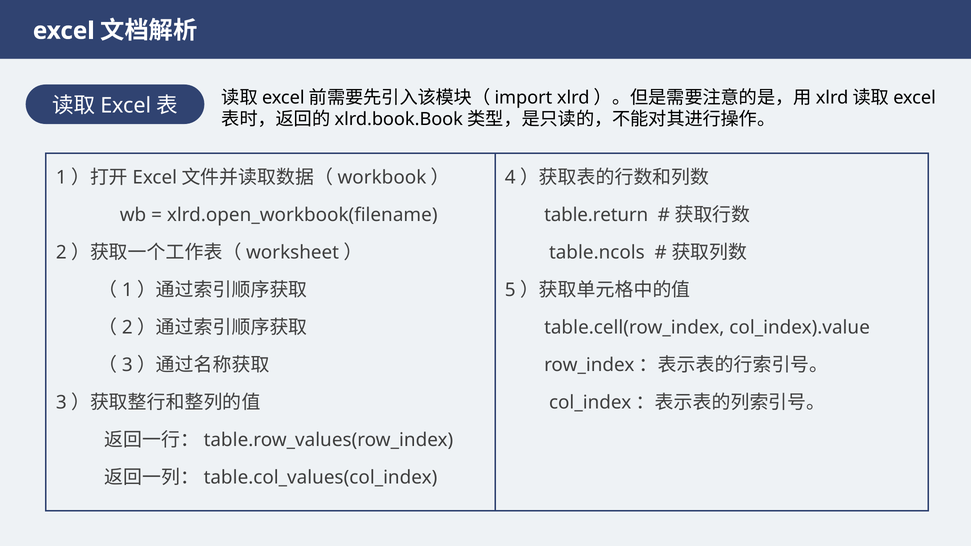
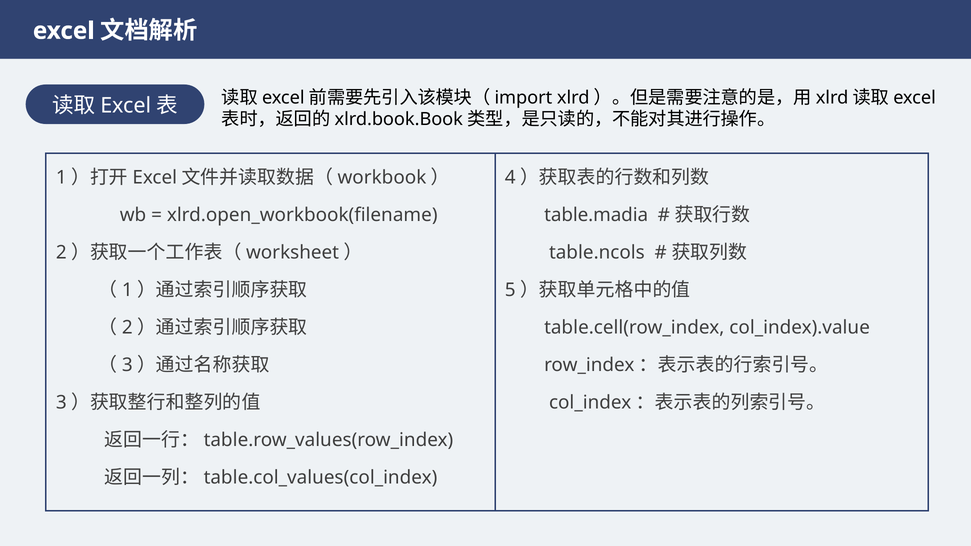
table.return: table.return -> table.madia (596, 215)
